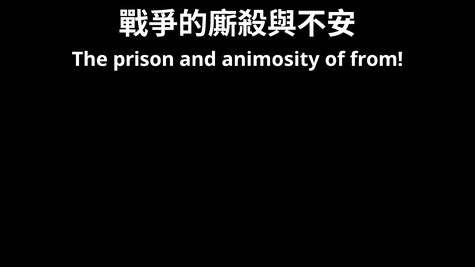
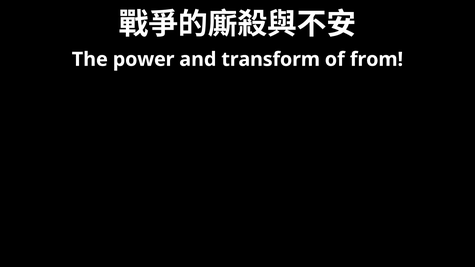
prison: prison -> power (144, 59)
animosity: animosity -> transform (271, 59)
